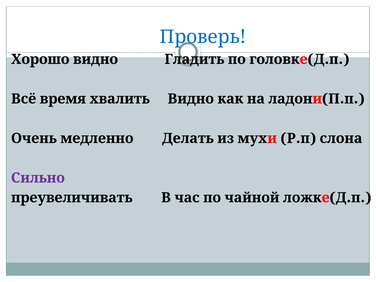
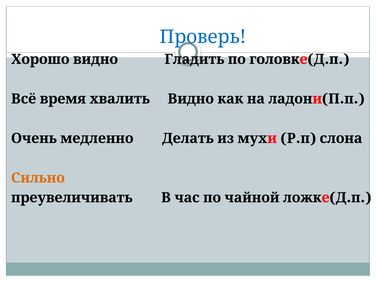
Сильно colour: purple -> orange (38, 178)
